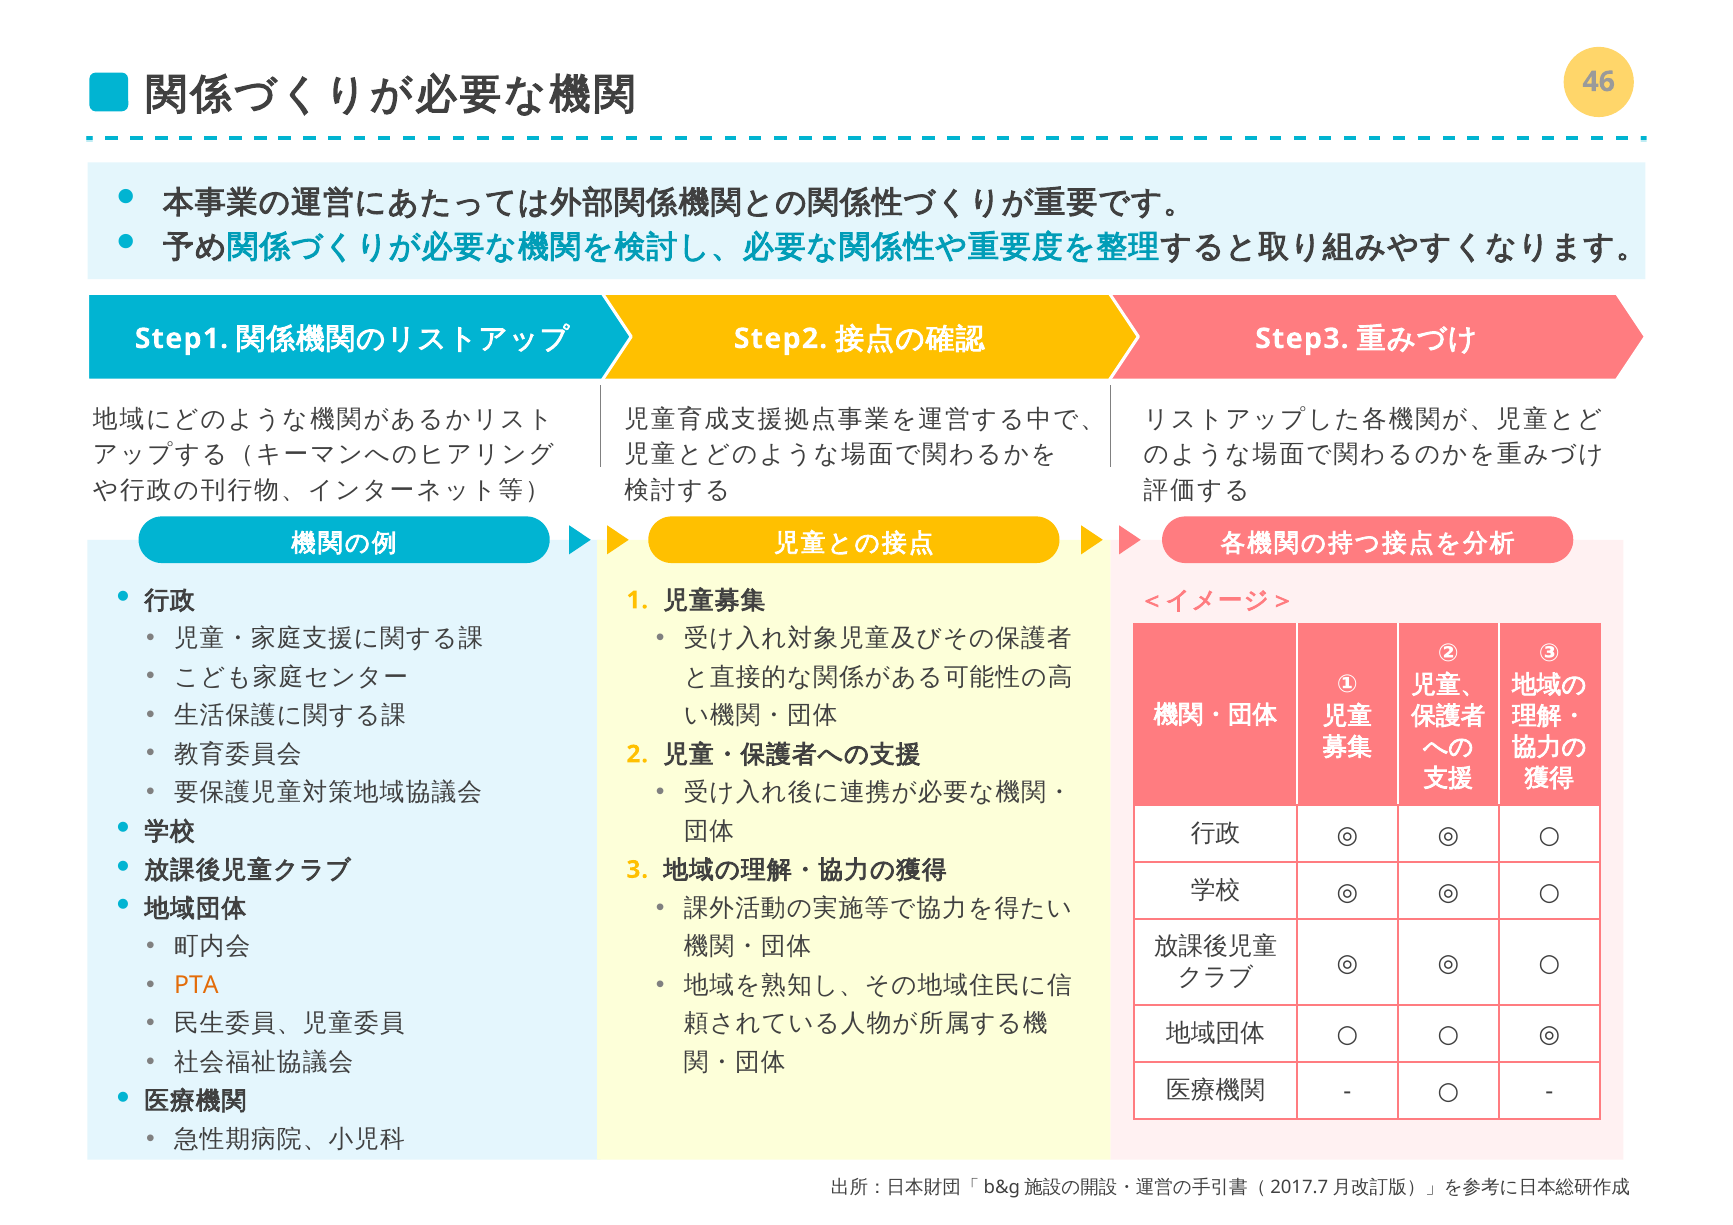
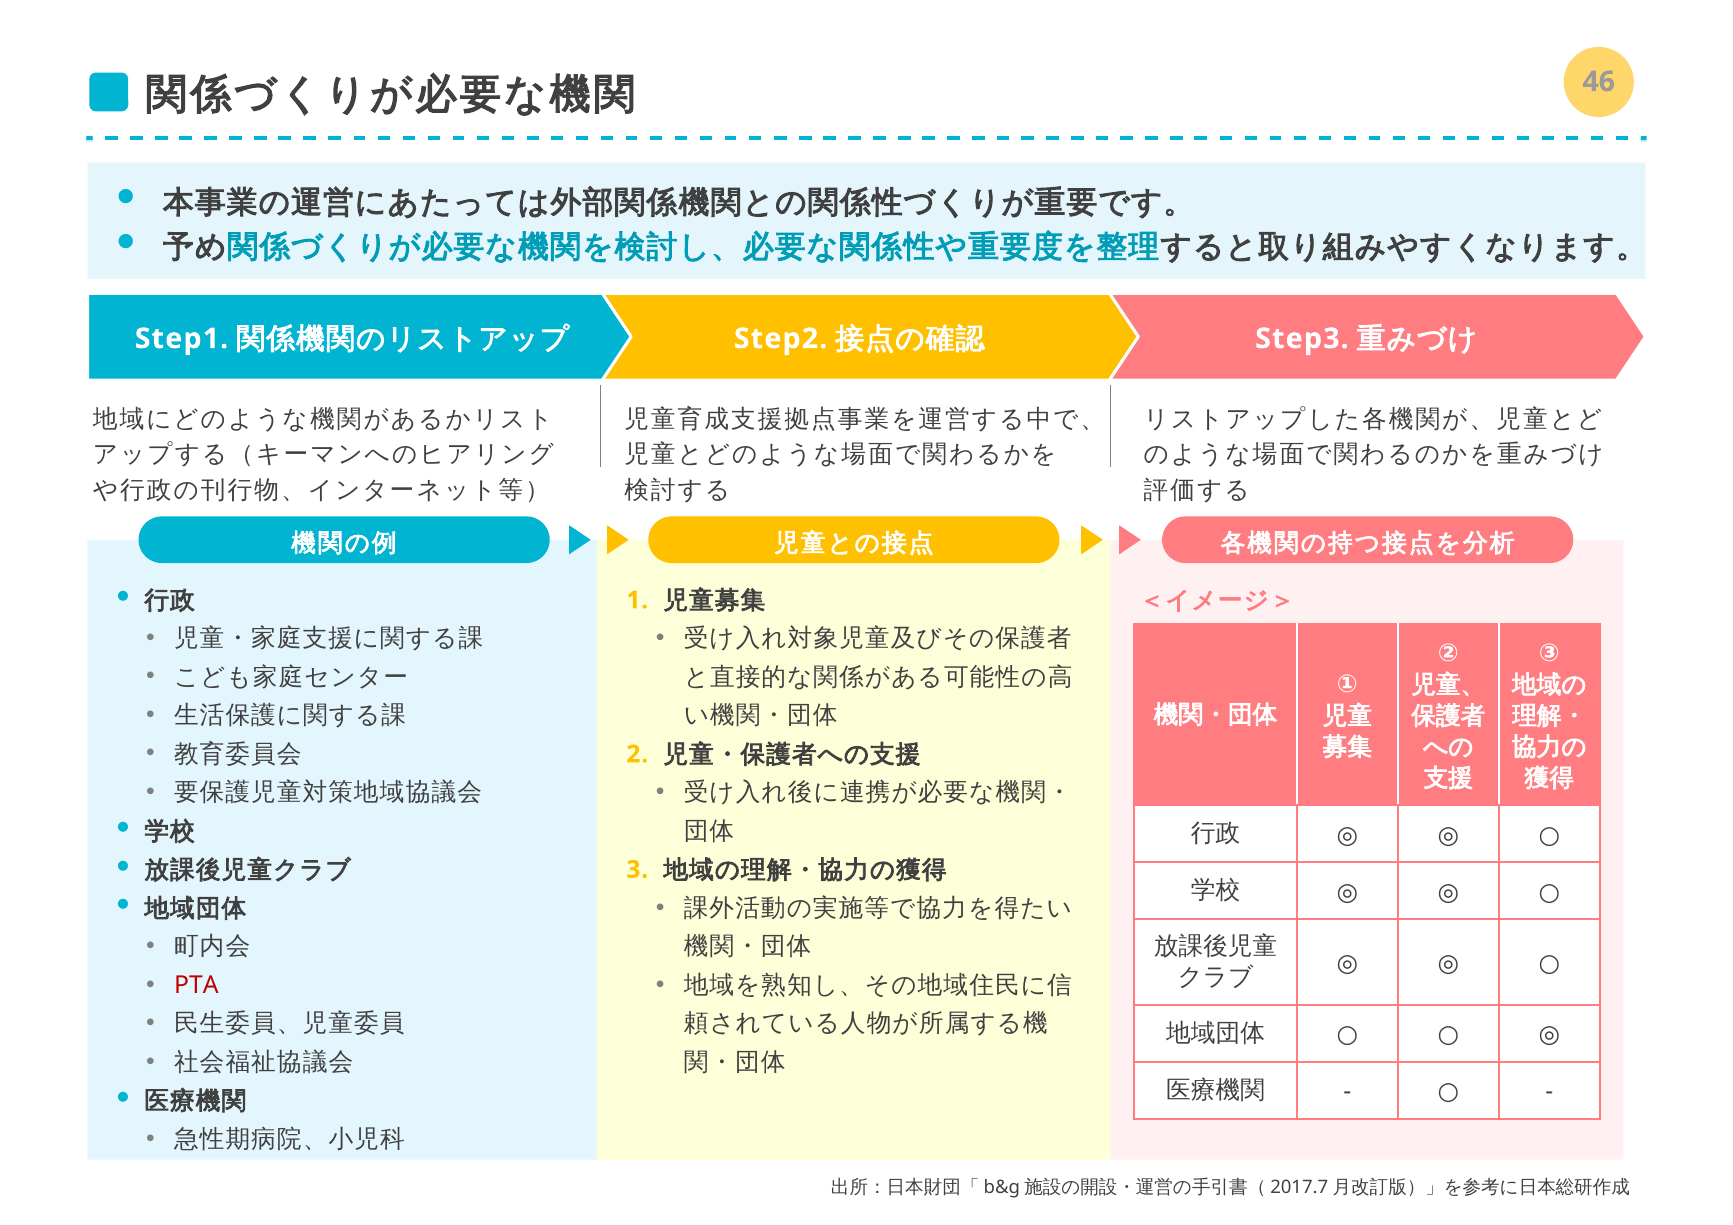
PTA colour: orange -> red (196, 985)
